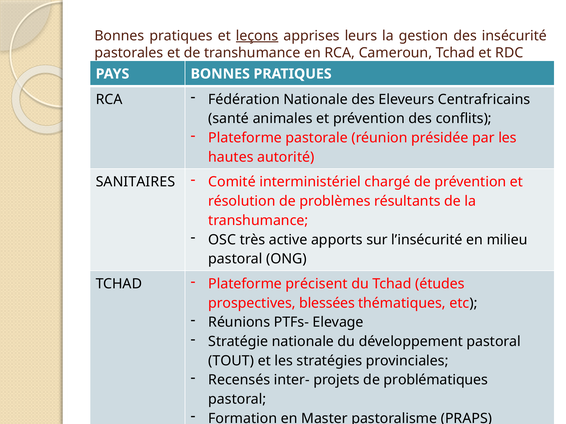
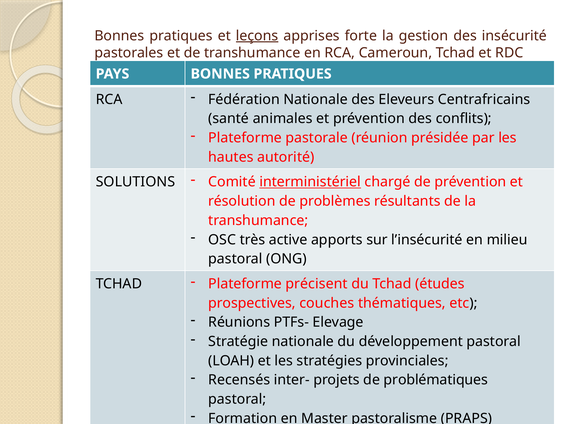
leurs: leurs -> forte (361, 36)
SANITAIRES: SANITAIRES -> SOLUTIONS (135, 182)
interministériel underline: none -> present (310, 182)
blessées: blessées -> couches (327, 303)
TOUT: TOUT -> LOAH (231, 361)
